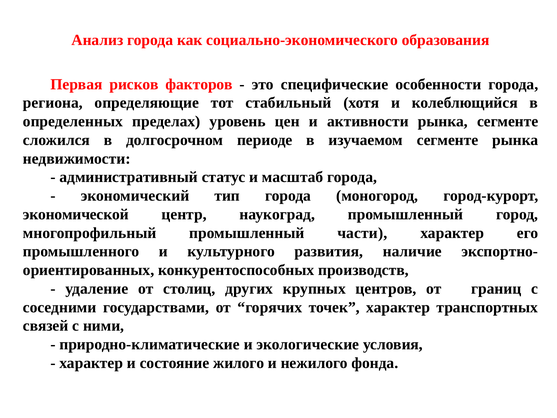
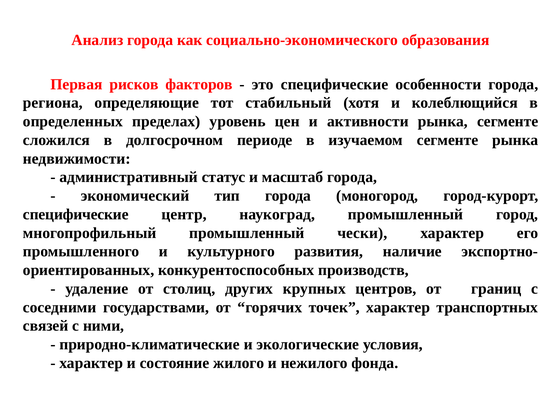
экономической: экономической -> специфические (76, 214)
части: части -> чески (362, 233)
